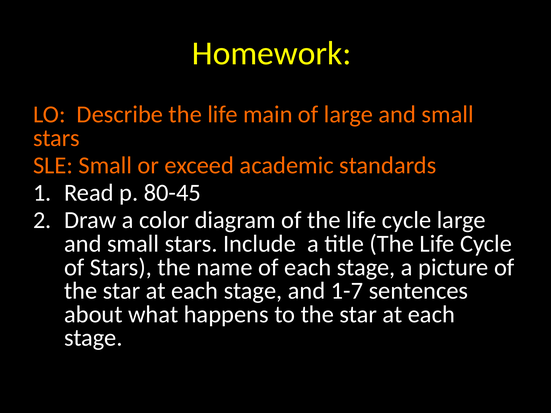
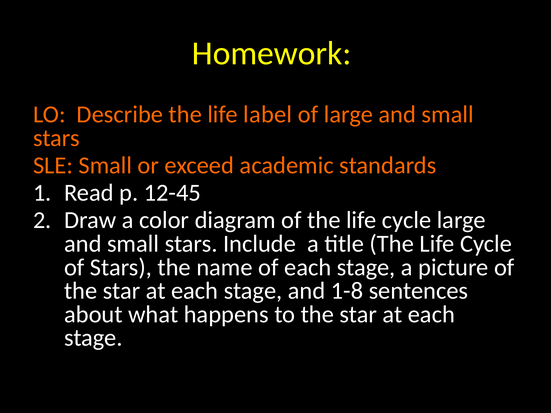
main: main -> label (268, 115)
80-45: 80-45 -> 12-45 (172, 193)
1-7: 1-7 -> 1-8 (347, 291)
